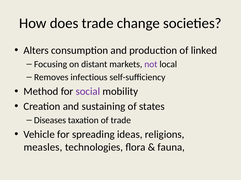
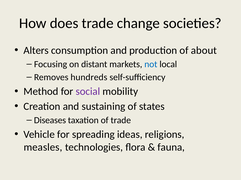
linked: linked -> about (204, 51)
not colour: purple -> blue (151, 64)
infectious: infectious -> hundreds (89, 78)
